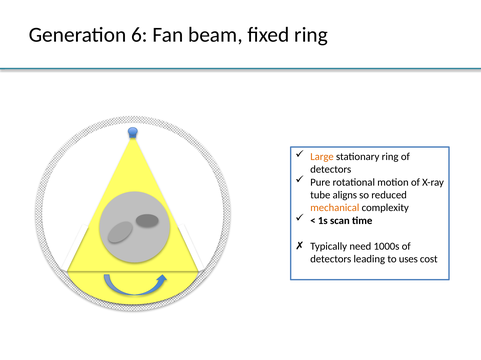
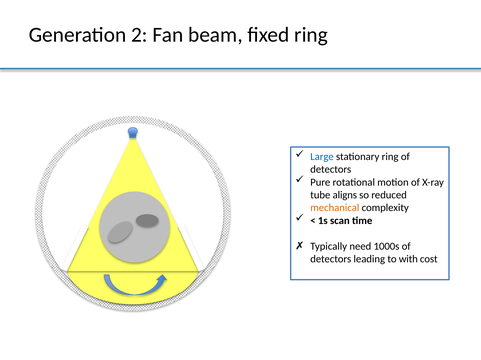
6: 6 -> 2 (139, 35)
Large colour: orange -> blue (322, 157)
uses: uses -> with (408, 259)
